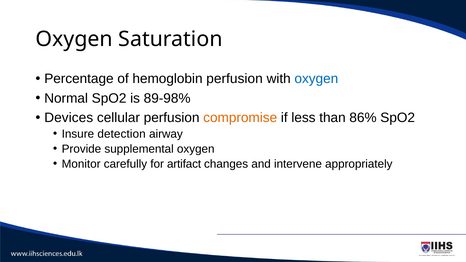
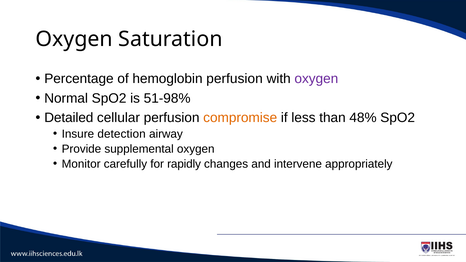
oxygen colour: blue -> purple (316, 79)
89-98%: 89-98% -> 51-98% (167, 98)
Devices: Devices -> Detailed (69, 118)
86%: 86% -> 48% (363, 118)
artifact: artifact -> rapidly (184, 164)
